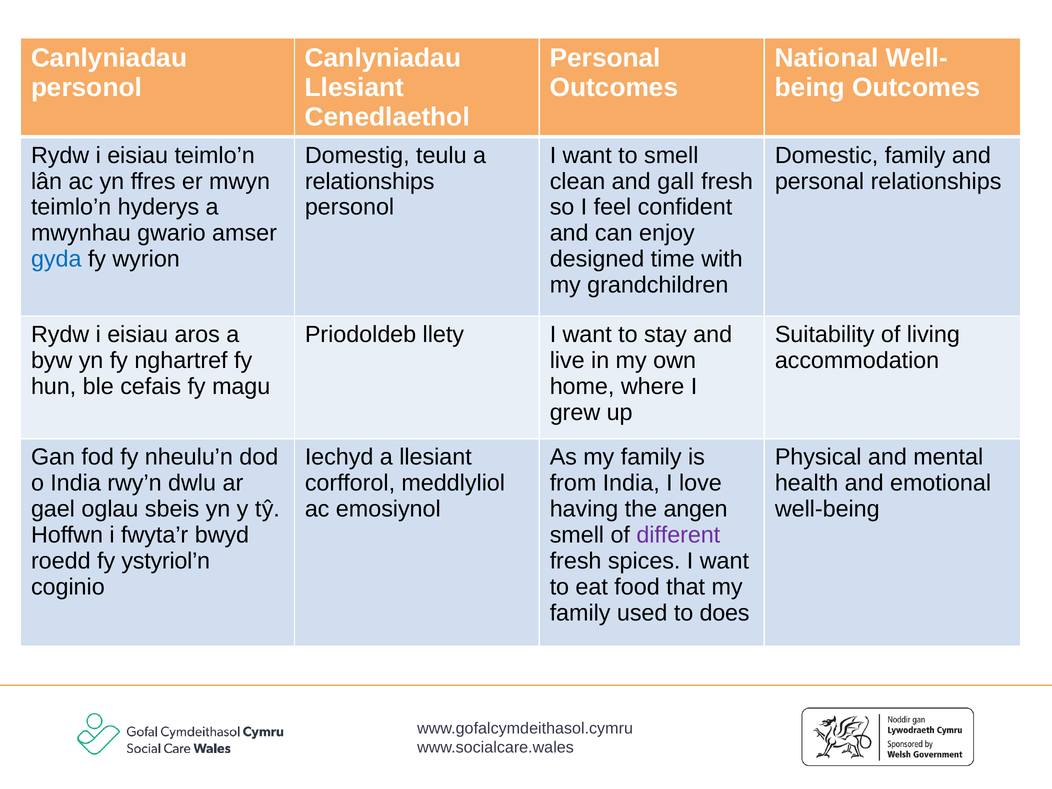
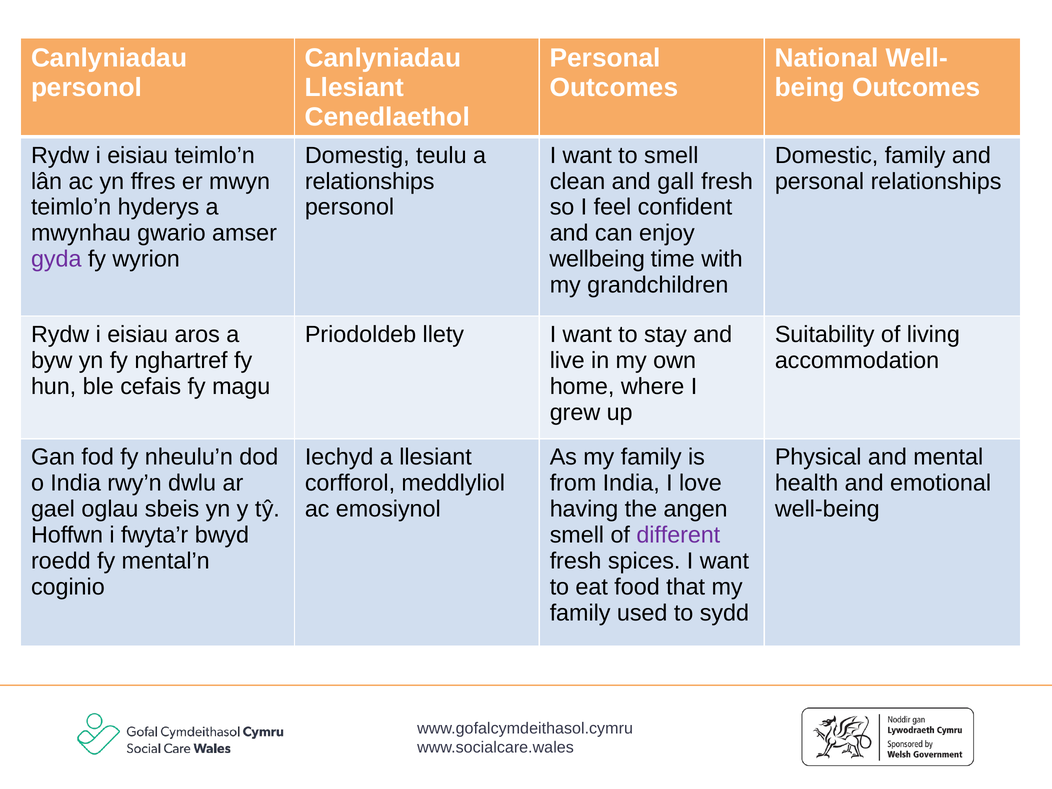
gyda colour: blue -> purple (56, 259)
designed: designed -> wellbeing (597, 259)
ystyriol’n: ystyriol’n -> mental’n (166, 561)
does: does -> sydd (724, 613)
